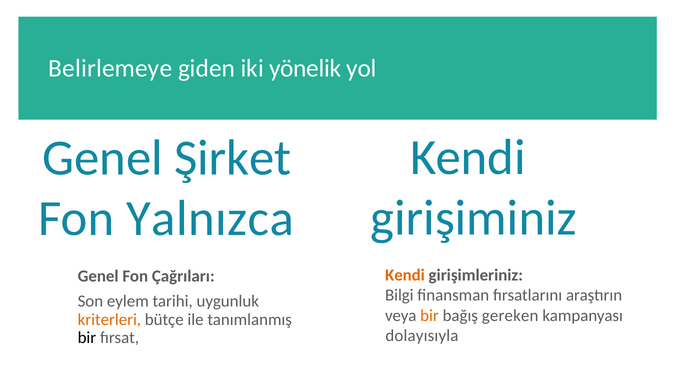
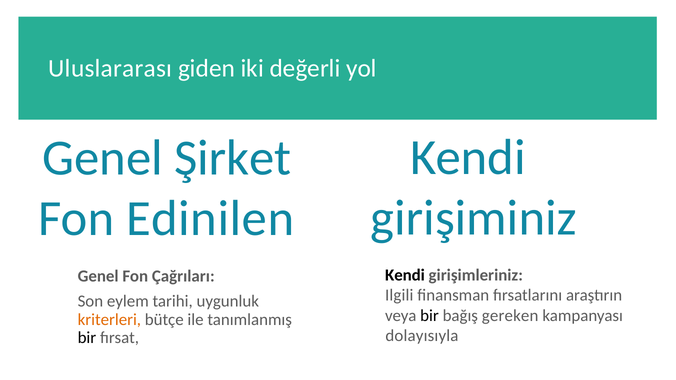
Belirlemeye: Belirlemeye -> Uluslararası (110, 68)
yönelik: yönelik -> değerli (305, 68)
Yalnızca: Yalnızca -> Edinilen (210, 219)
Kendi colour: orange -> black (405, 275)
Bilgi: Bilgi -> Ilgili (399, 295)
bir colour: orange -> black (430, 316)
